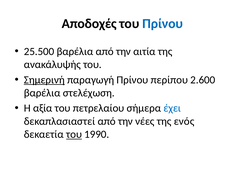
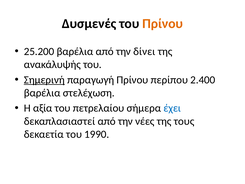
Αποδοχές: Αποδοχές -> Δυσμενές (89, 24)
Πρίνου colour: blue -> orange (163, 24)
25.500: 25.500 -> 25.200 (39, 51)
αιτία: αιτία -> δίνει (144, 51)
2.600: 2.600 -> 2.400 (203, 80)
ενός: ενός -> τους (184, 121)
του underline: present -> none (74, 134)
